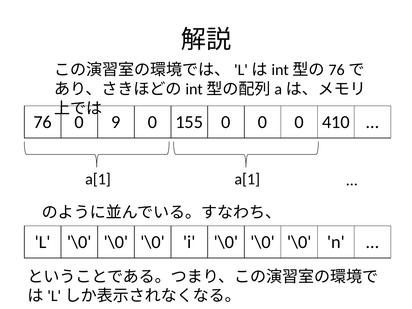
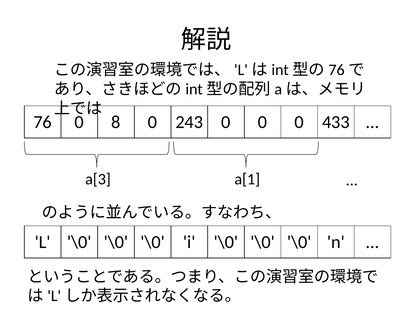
9: 9 -> 8 (116, 122)
155: 155 -> 243 (189, 122)
410: 410 -> 433 (336, 122)
a[1: a[1 -> a[3 (98, 179)
